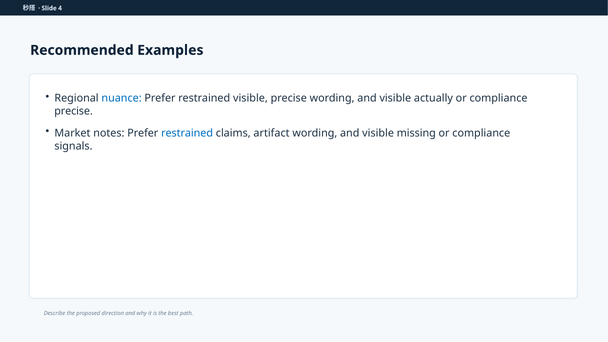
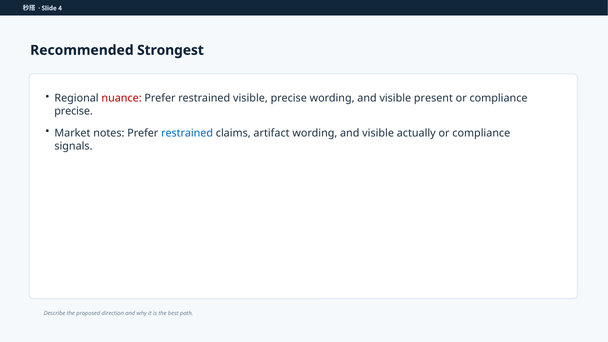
Examples: Examples -> Strongest (170, 50)
nuance colour: blue -> red (122, 98)
actually: actually -> present (433, 98)
missing: missing -> actually (416, 133)
